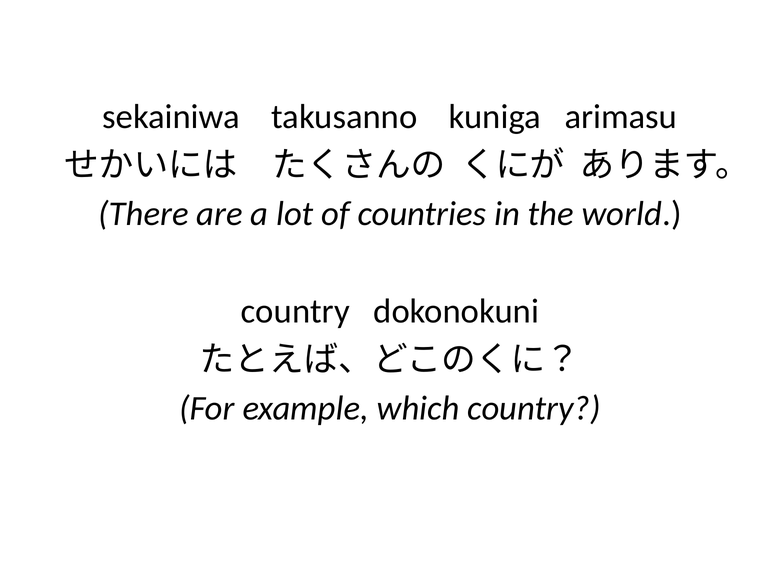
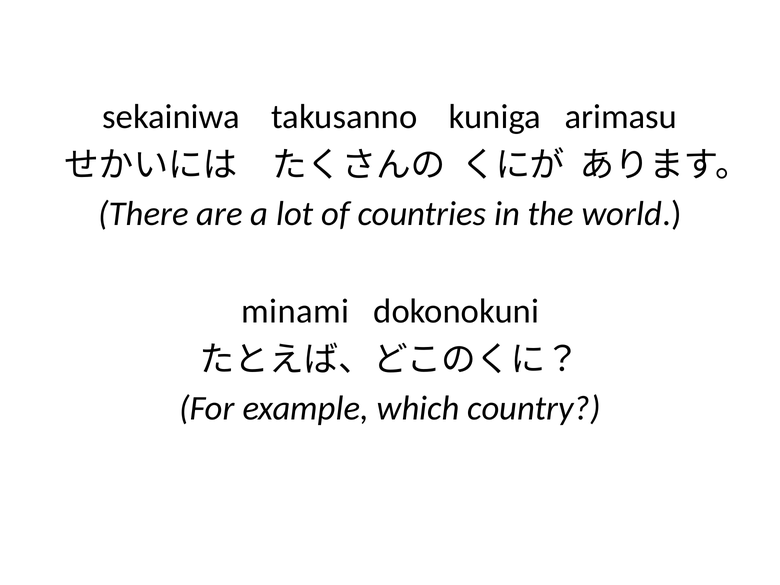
country: country -> minami (295, 311)
